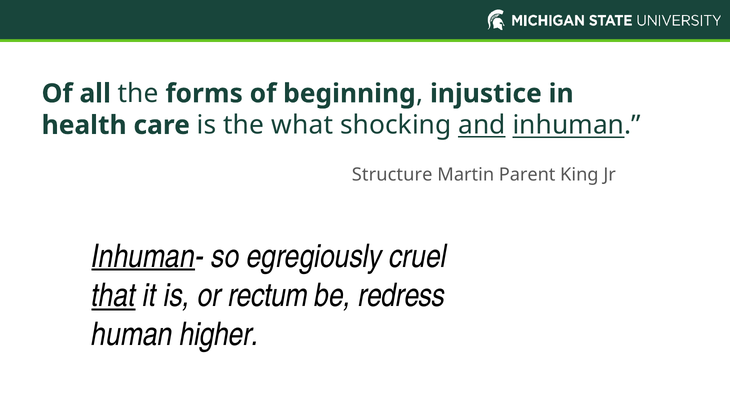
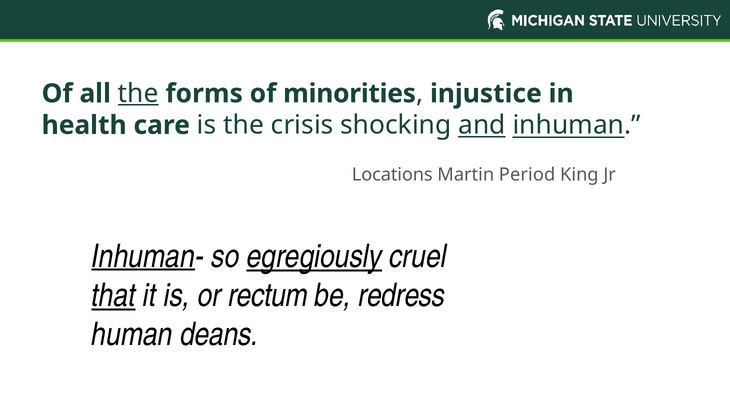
the underline: none -> present (138, 94)
beginning: beginning -> minorities (350, 94)
what: what -> crisis (302, 125)
Structure: Structure -> Locations (392, 175)
Parent: Parent -> Period (527, 175)
egregiously underline: none -> present (314, 256)
higher: higher -> deans (219, 334)
